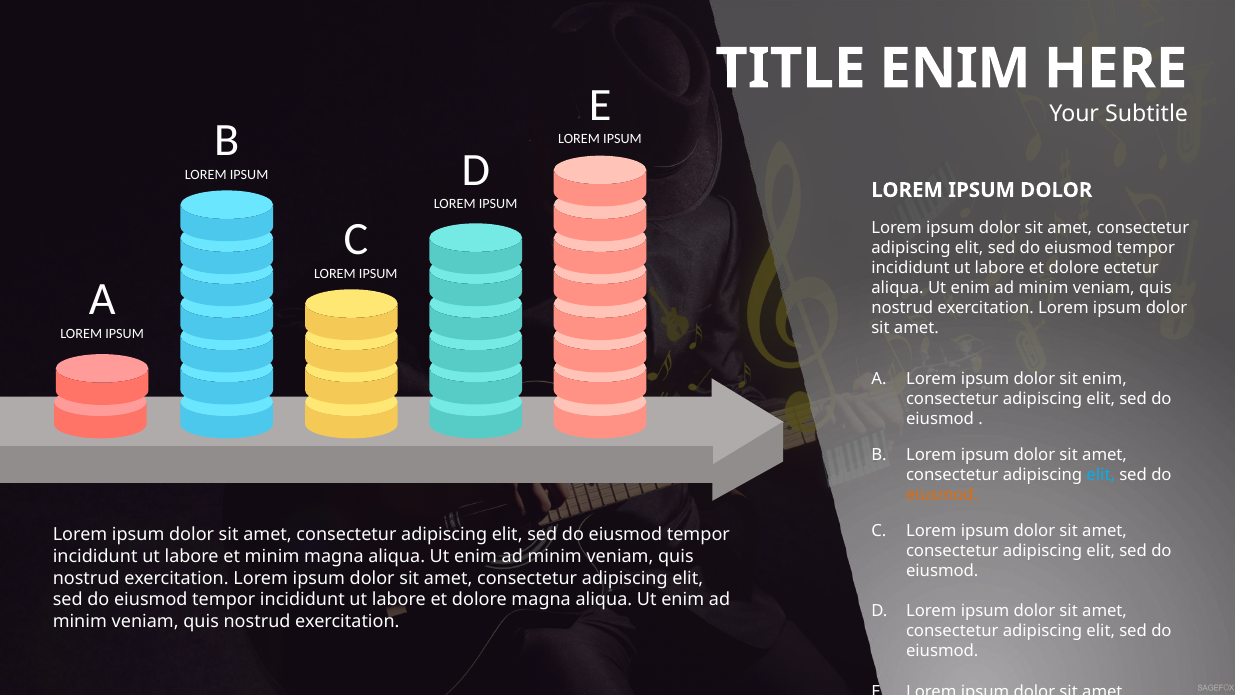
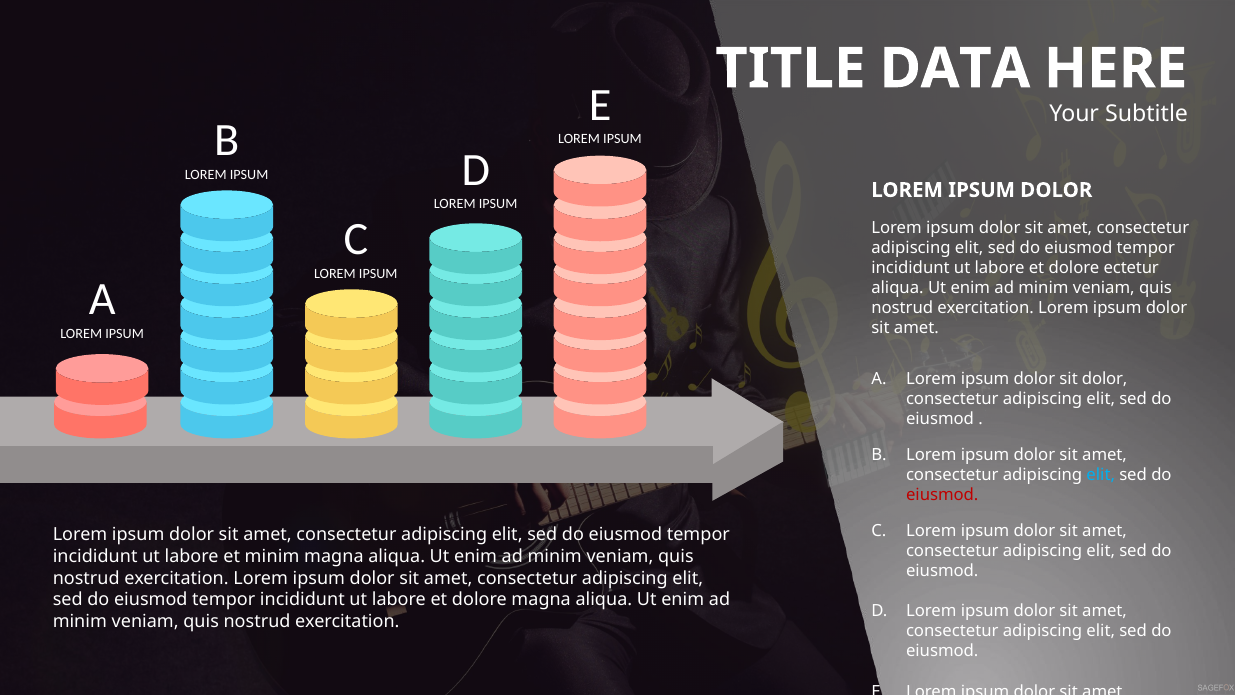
TITLE ENIM: ENIM -> DATA (955, 69)
sit enim: enim -> dolor (1105, 379)
eiusmod colour: orange -> red (942, 495)
